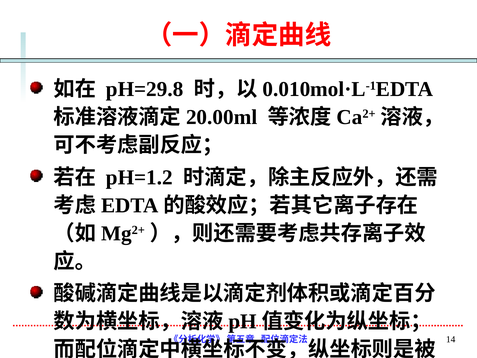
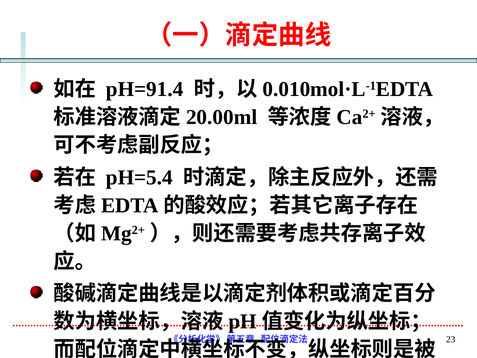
pH=29.8: pH=29.8 -> pH=91.4 (145, 89)
pH=1.2: pH=1.2 -> pH=5.4 (139, 177)
14: 14 -> 23 (451, 339)
